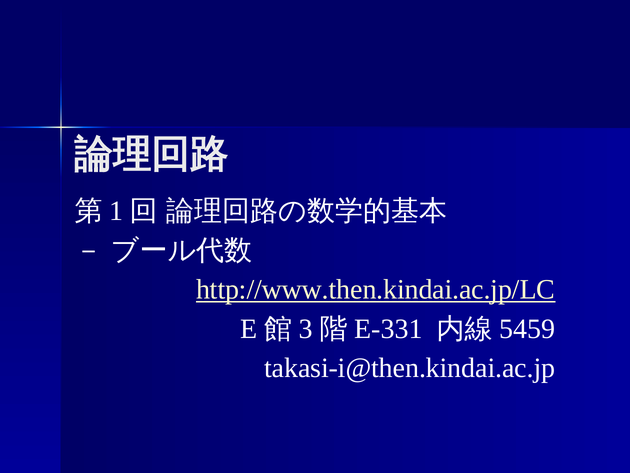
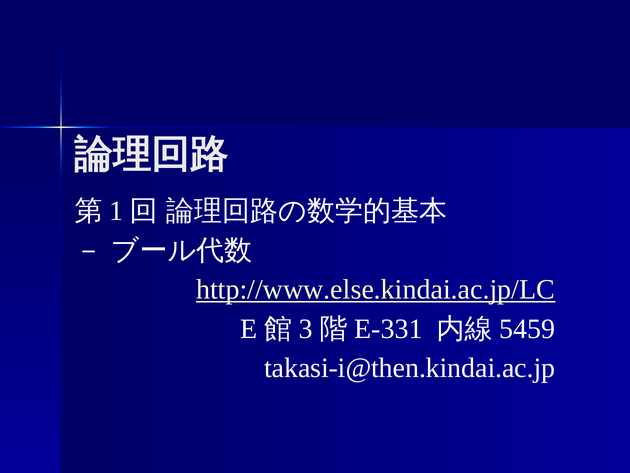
http://www.then.kindai.ac.jp/LC: http://www.then.kindai.ac.jp/LC -> http://www.else.kindai.ac.jp/LC (375, 289)
